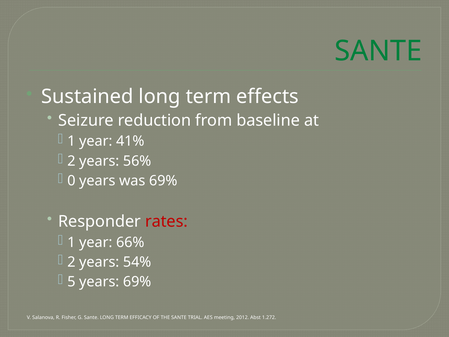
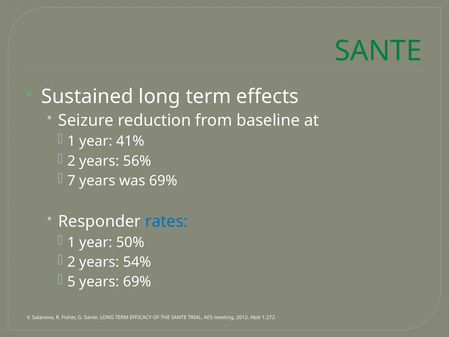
0: 0 -> 7 (71, 181)
rates colour: red -> blue (166, 221)
66%: 66% -> 50% (130, 242)
